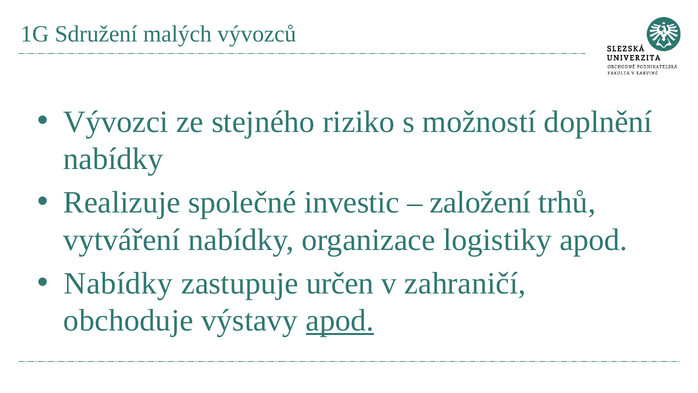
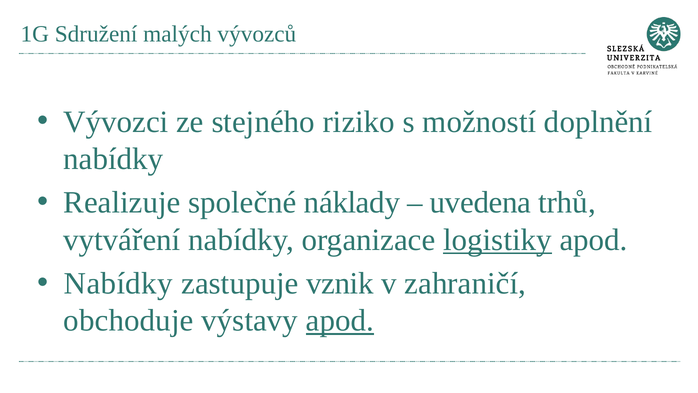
investic: investic -> náklady (352, 202)
založení: založení -> uvedena (480, 202)
logistiky underline: none -> present (498, 240)
určen: určen -> vznik (340, 283)
